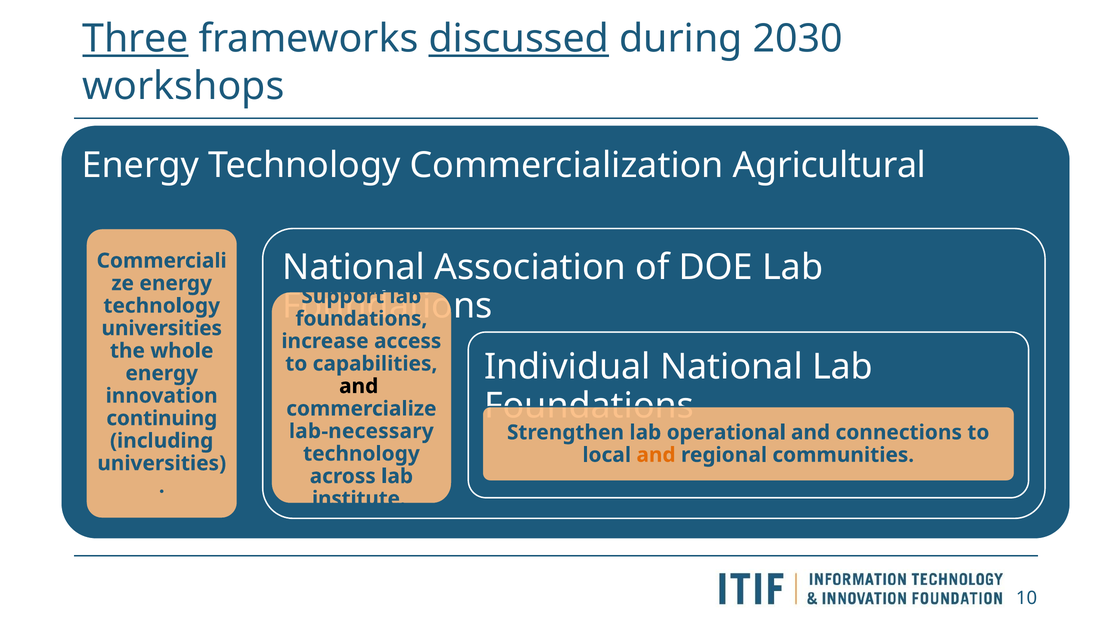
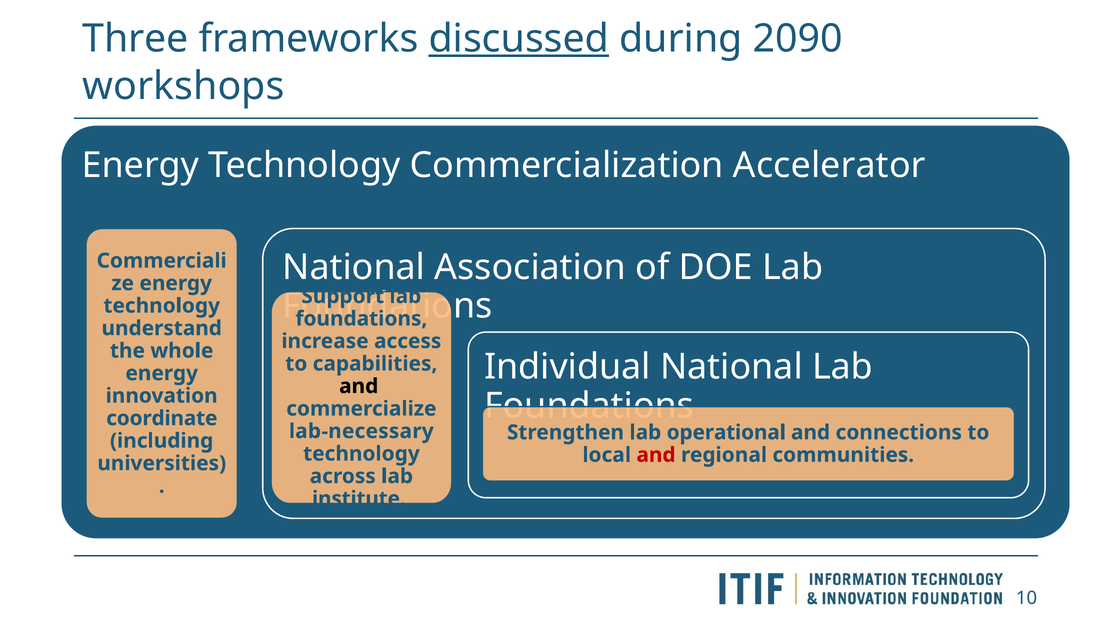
Three underline: present -> none (136, 39)
2030: 2030 -> 2090 (798, 39)
Agricultural: Agricultural -> Accelerator (829, 165)
universities: universities -> understand (162, 329)
continuing: continuing -> coordinate (162, 419)
and colour: orange -> red (656, 455)
